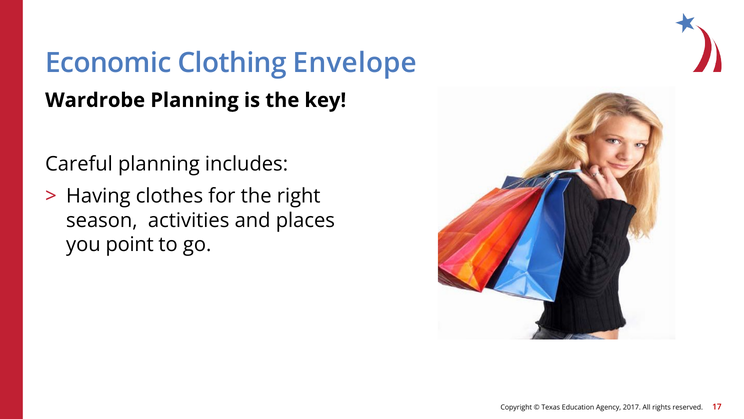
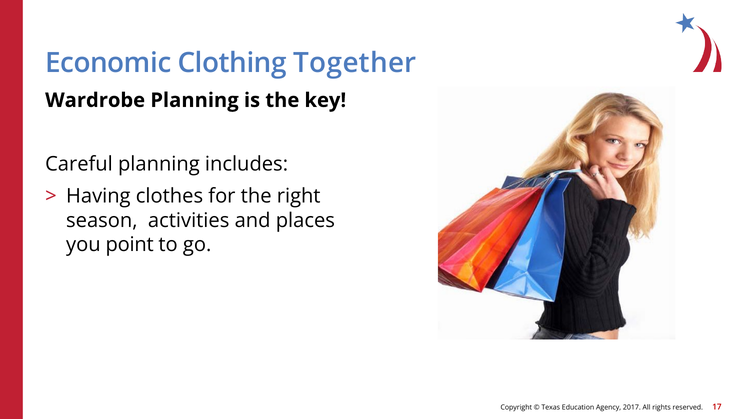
Envelope: Envelope -> Together (355, 63)
